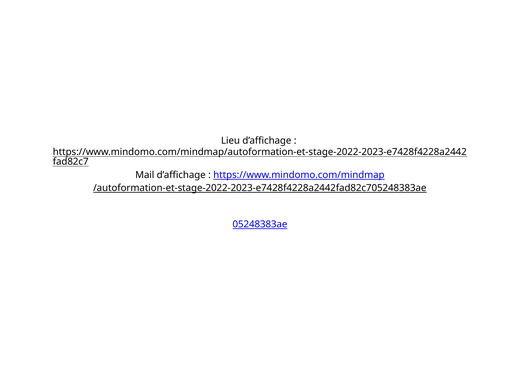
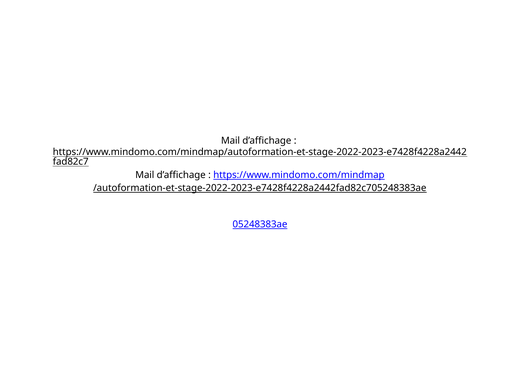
Lieu: Lieu -> Mail (230, 141)
